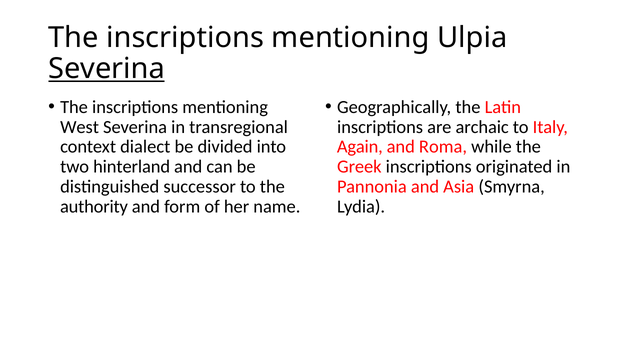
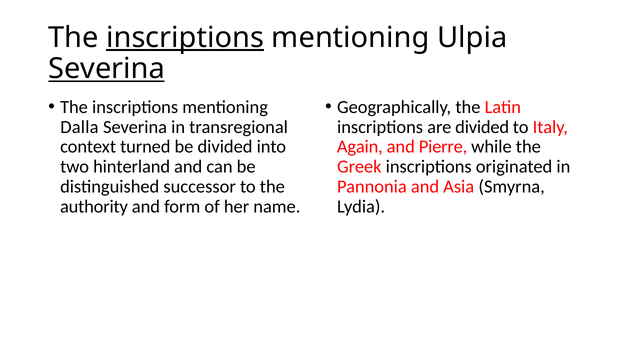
inscriptions underline: none -> present (185, 38)
West: West -> Dalla (79, 127)
are archaic: archaic -> divided (482, 127)
dialect: dialect -> turned (145, 147)
Roma: Roma -> Pierre (443, 147)
